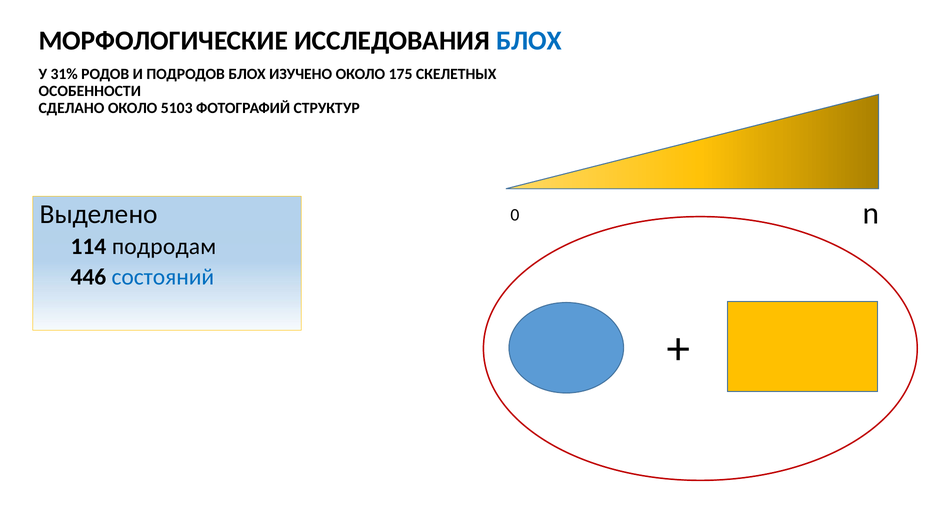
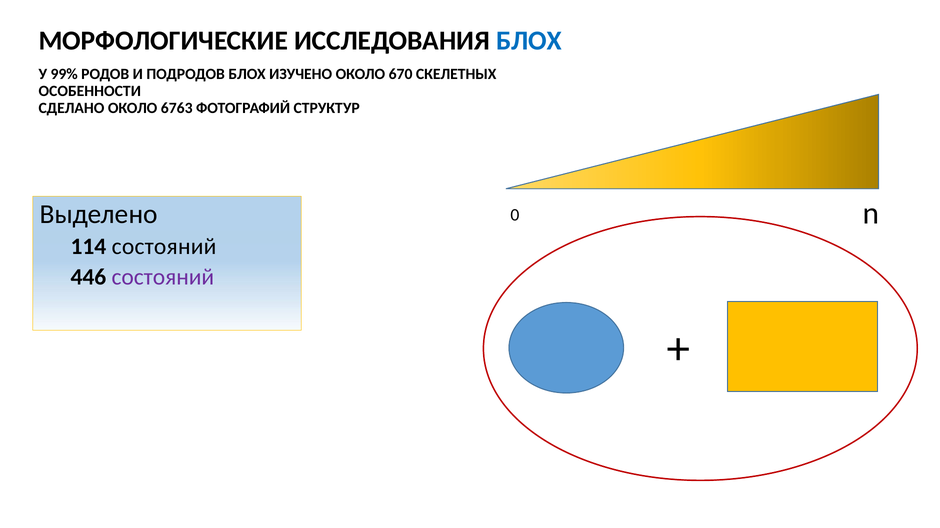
31%: 31% -> 99% (64, 74)
175: 175 -> 670 (401, 74)
5103: 5103 -> 6763 (177, 108)
114 подродам: подродам -> состояний (164, 247)
состояний colour: blue -> purple (163, 277)
